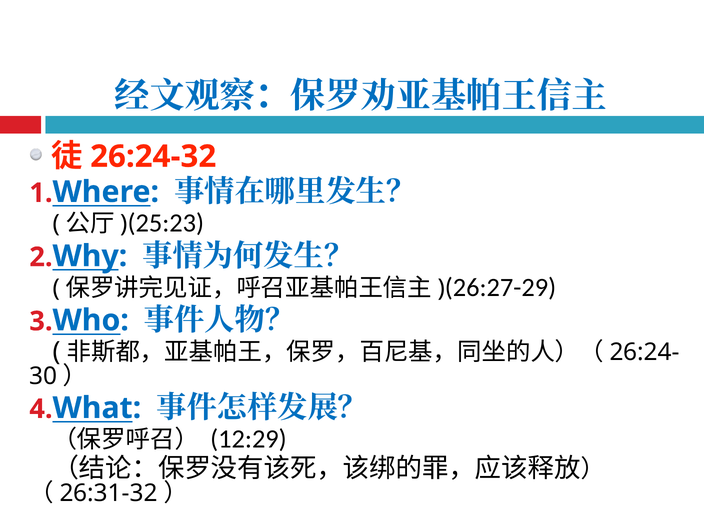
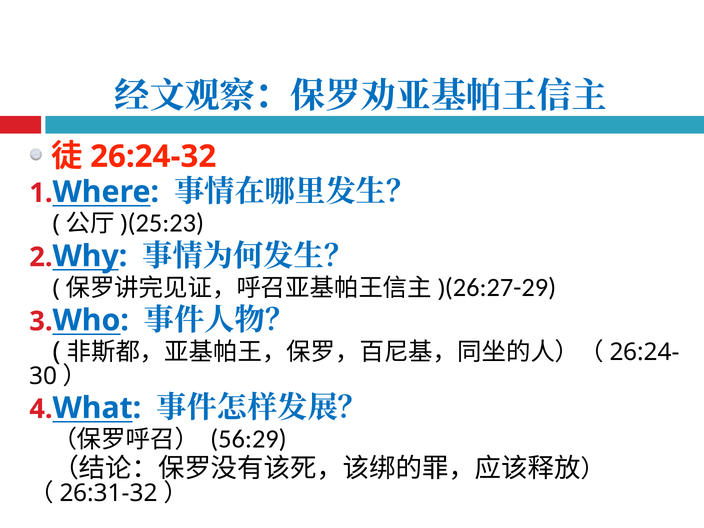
12:29: 12:29 -> 56:29 (248, 439)
